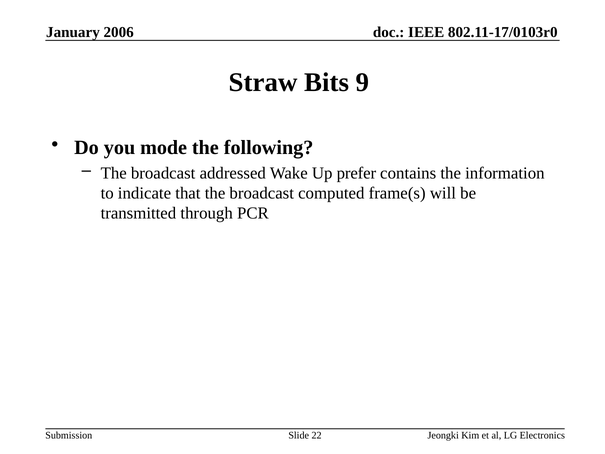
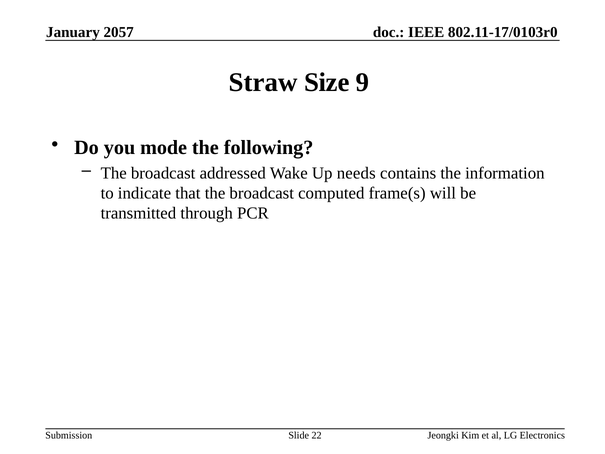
2006: 2006 -> 2057 (119, 32)
Bits: Bits -> Size (327, 83)
prefer: prefer -> needs (356, 173)
